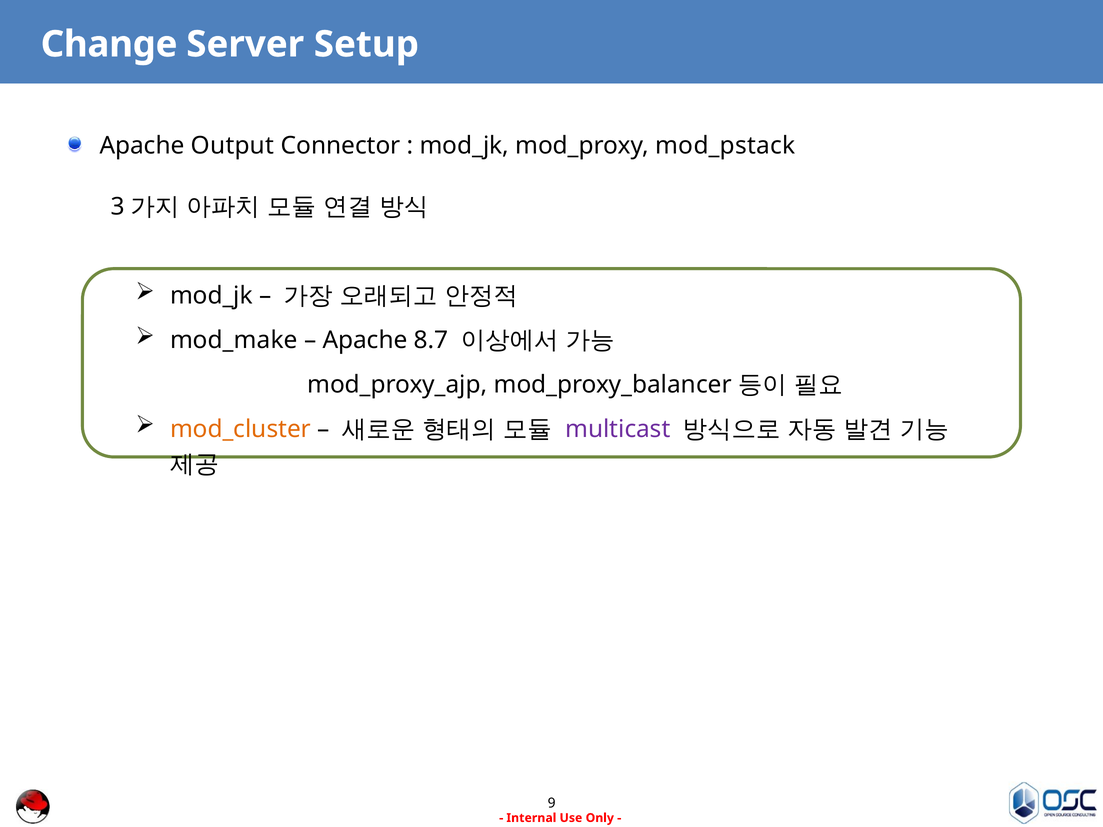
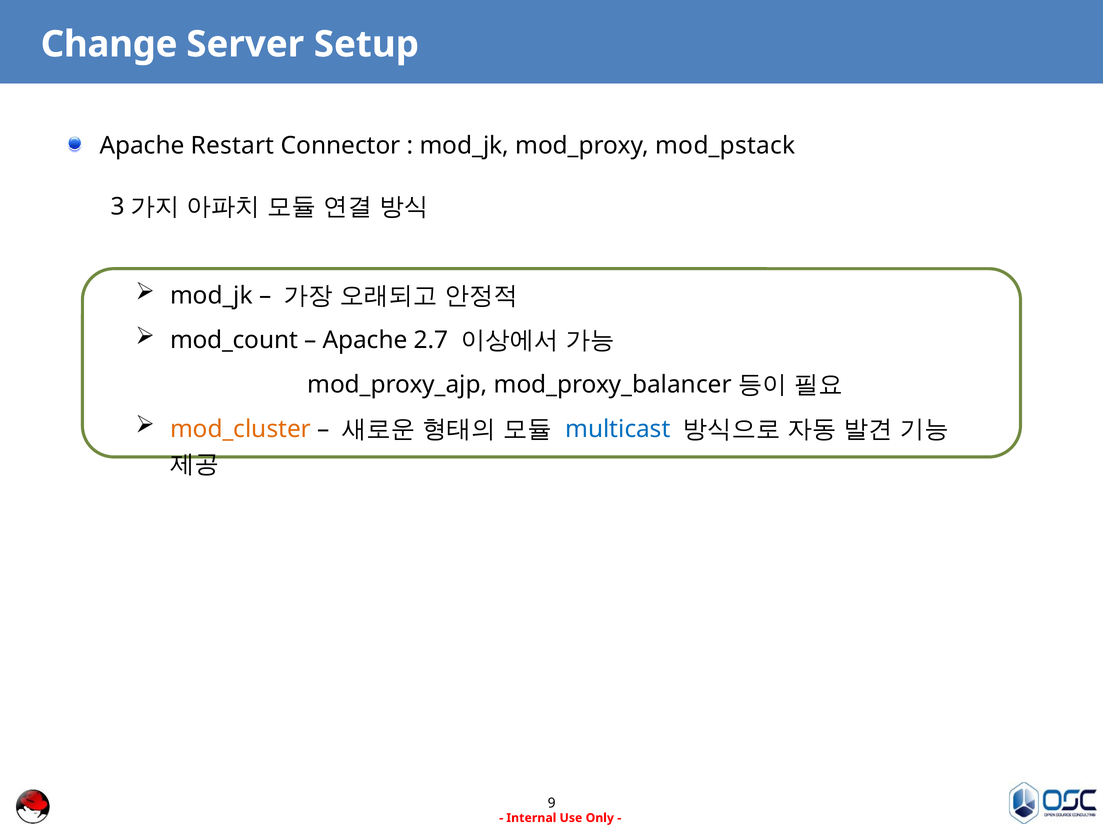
Output: Output -> Restart (233, 146)
mod_make: mod_make -> mod_count (234, 340)
8.7: 8.7 -> 2.7 (431, 340)
multicast colour: purple -> blue (618, 429)
